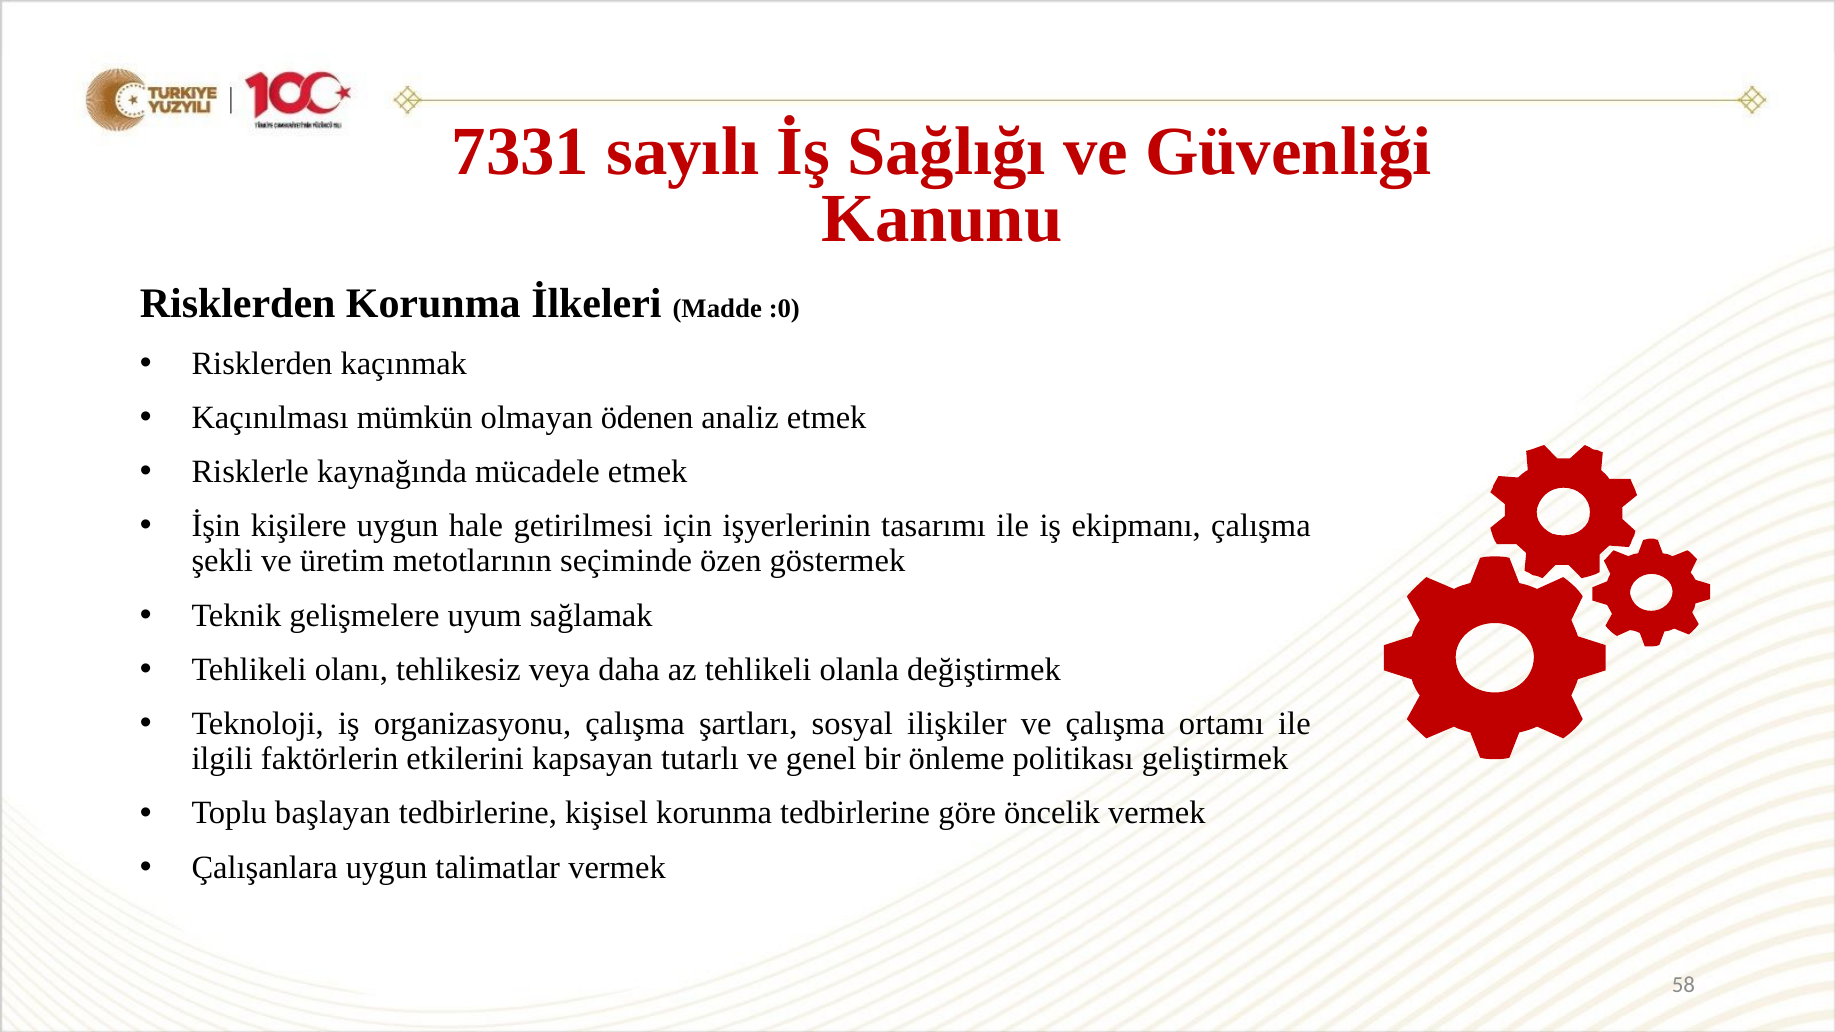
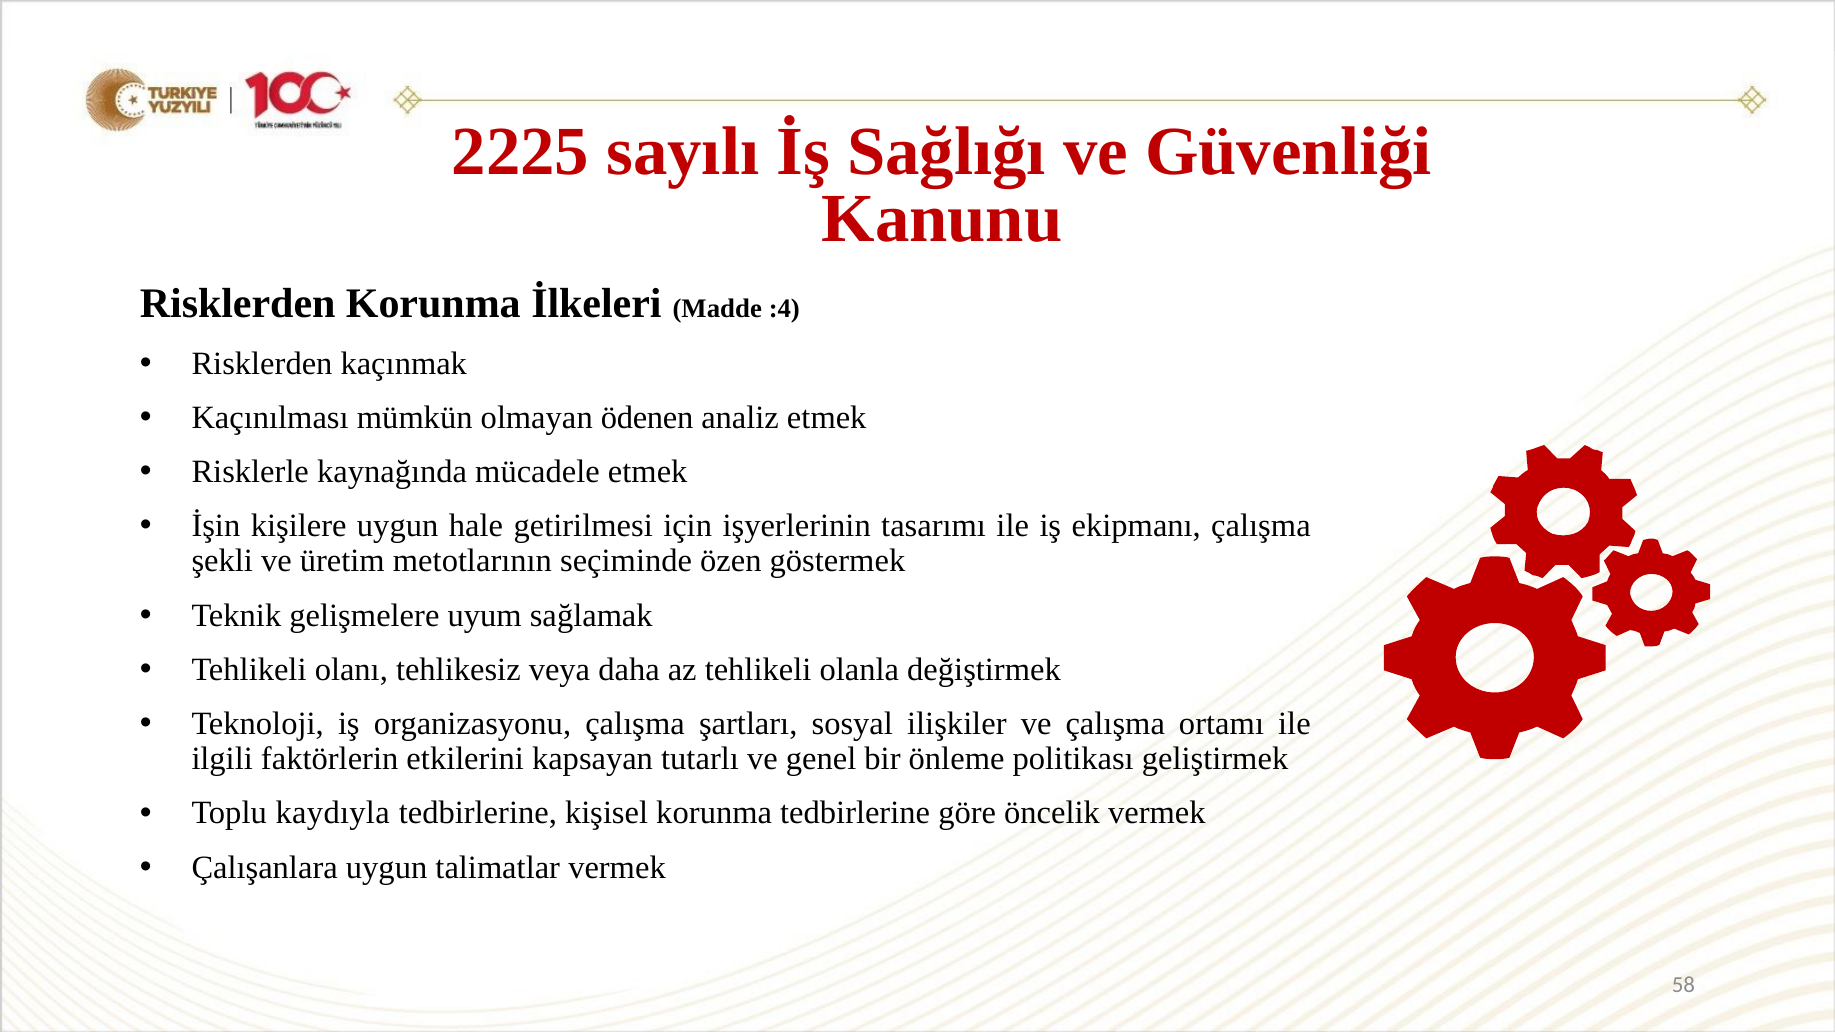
7331: 7331 -> 2225 (521, 152)
:0: :0 -> :4 (784, 309)
başlayan: başlayan -> kaydıyla (333, 813)
